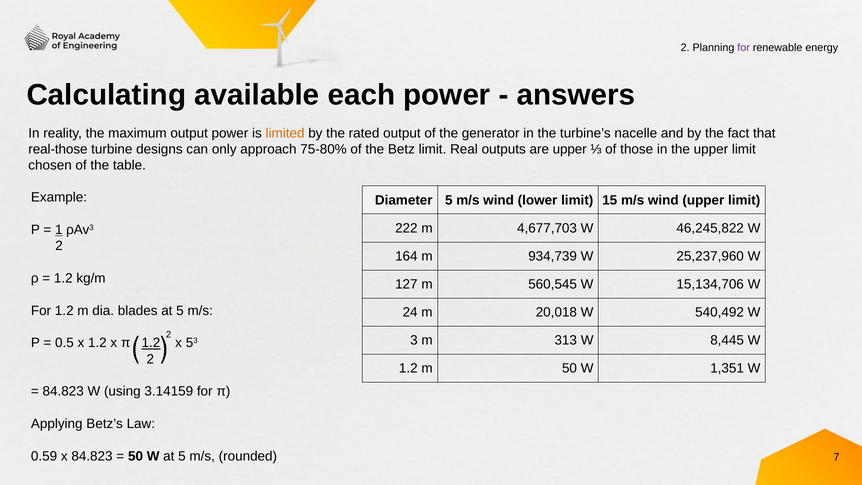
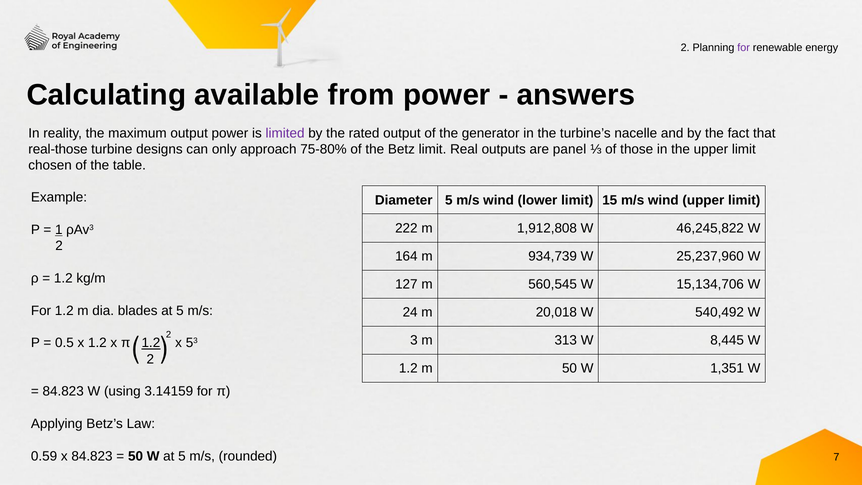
each: each -> from (361, 95)
limited colour: orange -> purple (285, 133)
are upper: upper -> panel (570, 149)
4,677,703: 4,677,703 -> 1,912,808 (547, 228)
